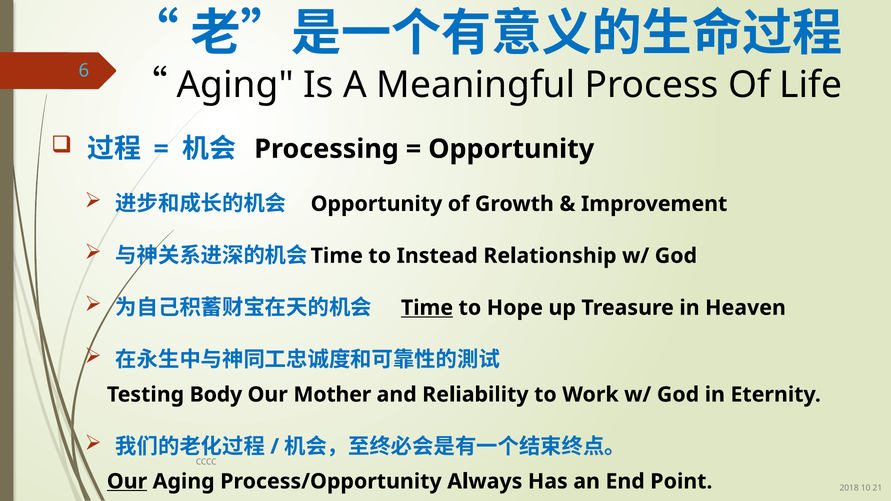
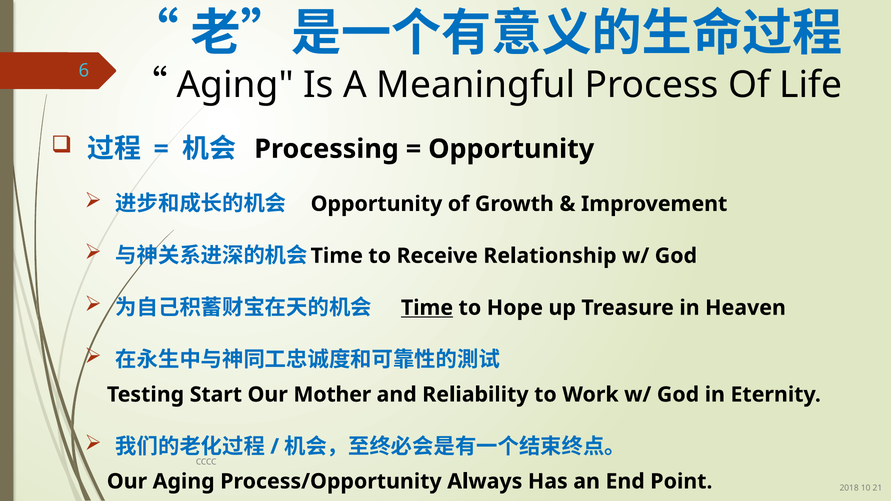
Instead: Instead -> Receive (437, 256)
Body: Body -> Start (216, 395)
Our underline: present -> none (127, 482)
